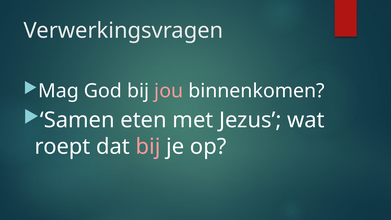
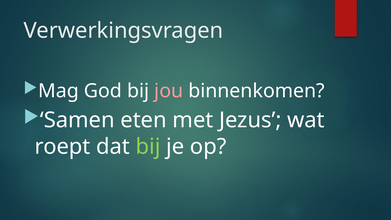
bij colour: pink -> light green (148, 146)
